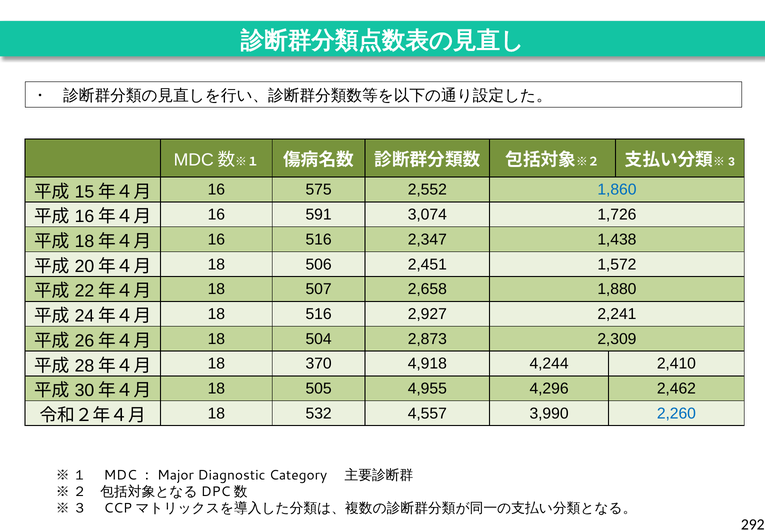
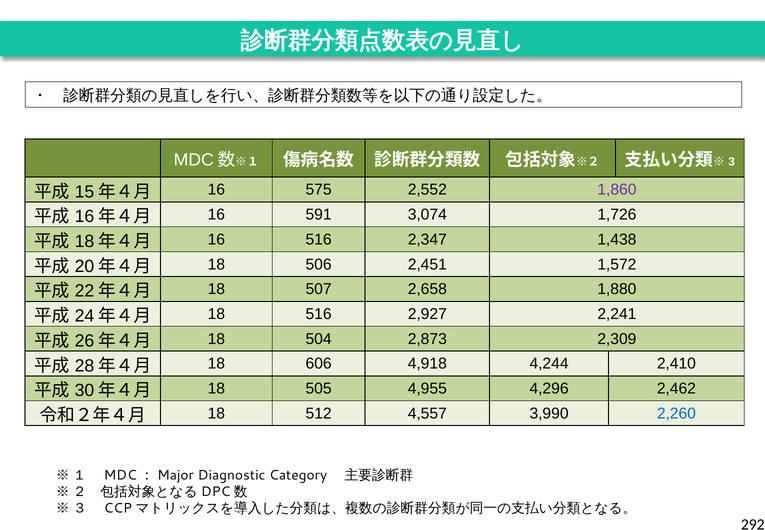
1,860 colour: blue -> purple (617, 190)
370: 370 -> 606 (319, 363)
532: 532 -> 512 (319, 413)
